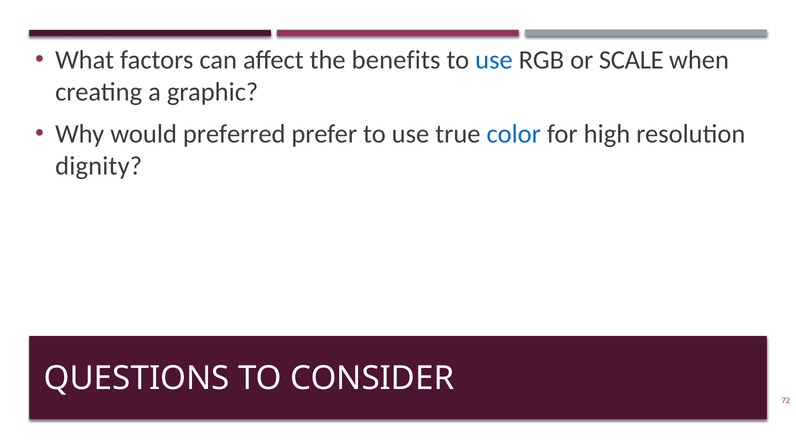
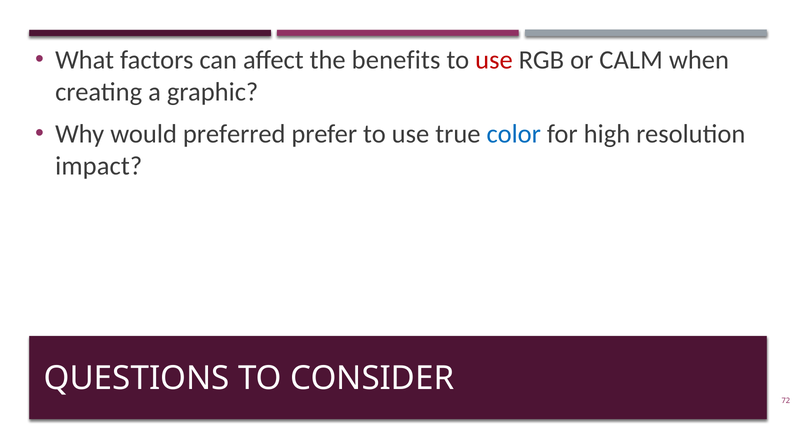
use colour: blue -> red (494, 60)
SCALE: SCALE -> CALM (631, 60)
dignity: dignity -> impact (99, 166)
